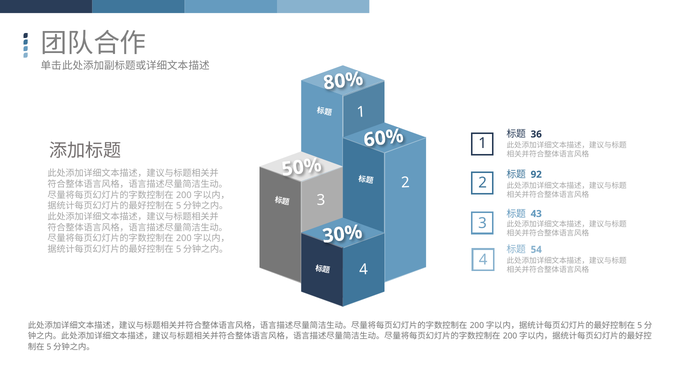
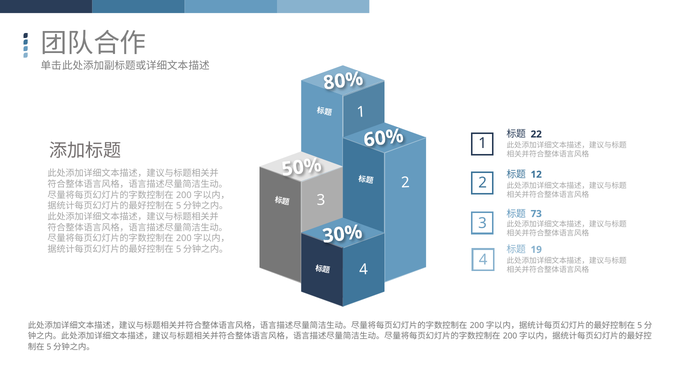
36: 36 -> 22 (536, 134)
92: 92 -> 12 (536, 174)
43: 43 -> 73 (536, 214)
54: 54 -> 19 (536, 249)
